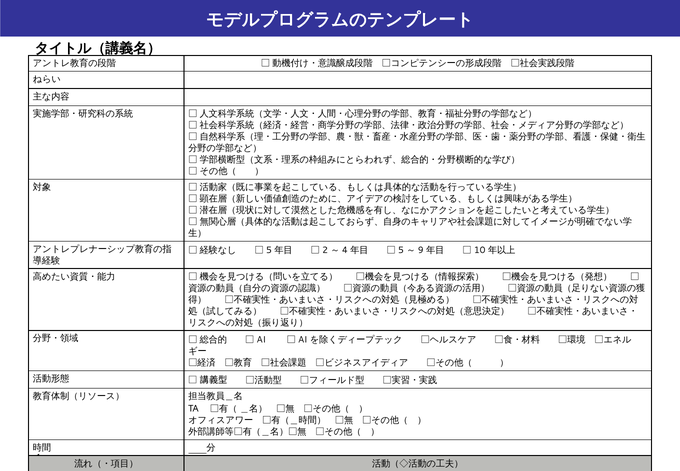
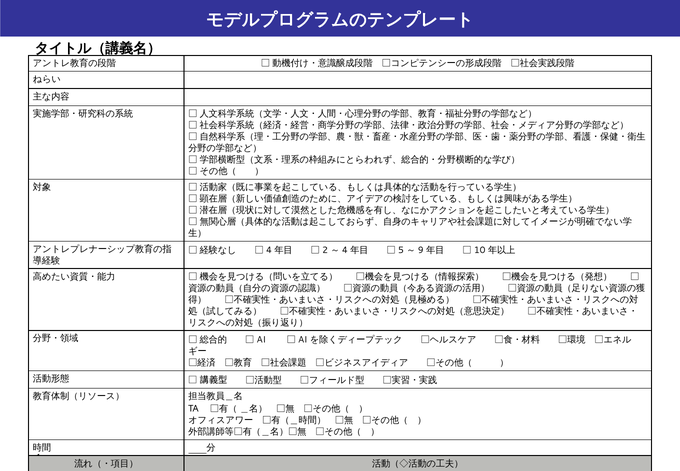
5: 5 -> 4 (269, 250)
